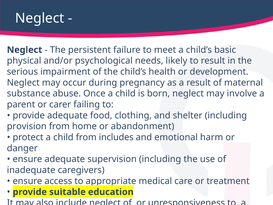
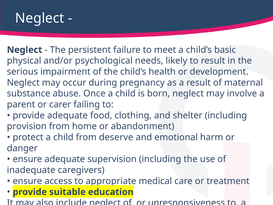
includes: includes -> deserve (116, 137)
